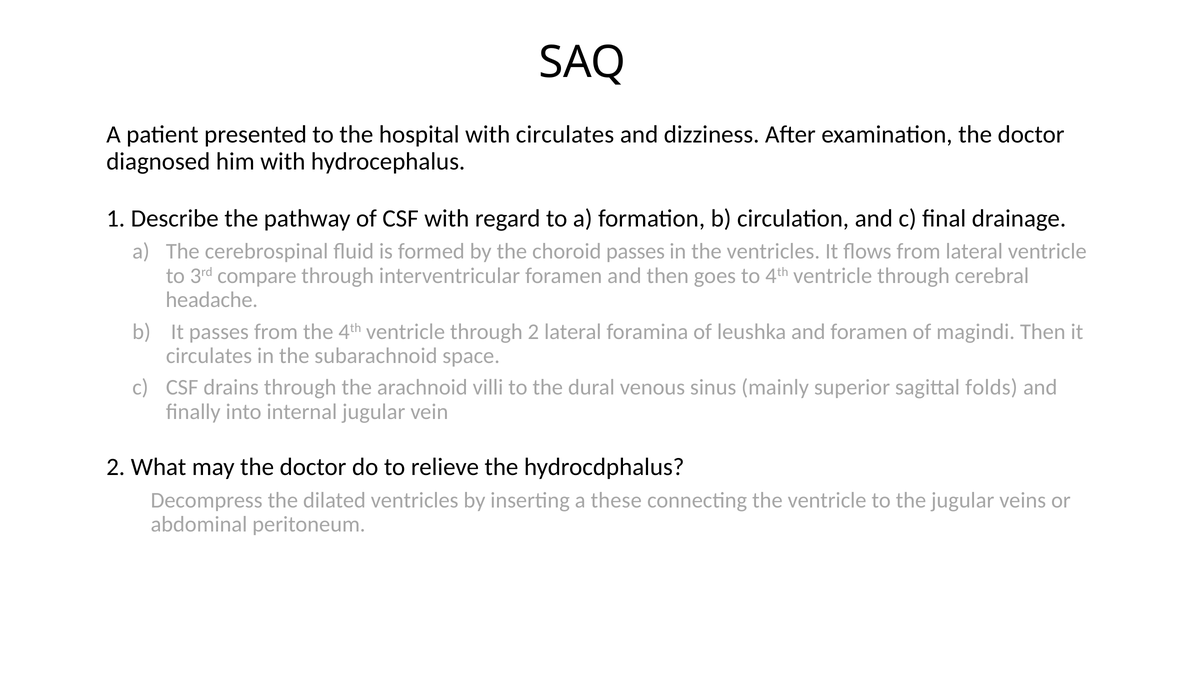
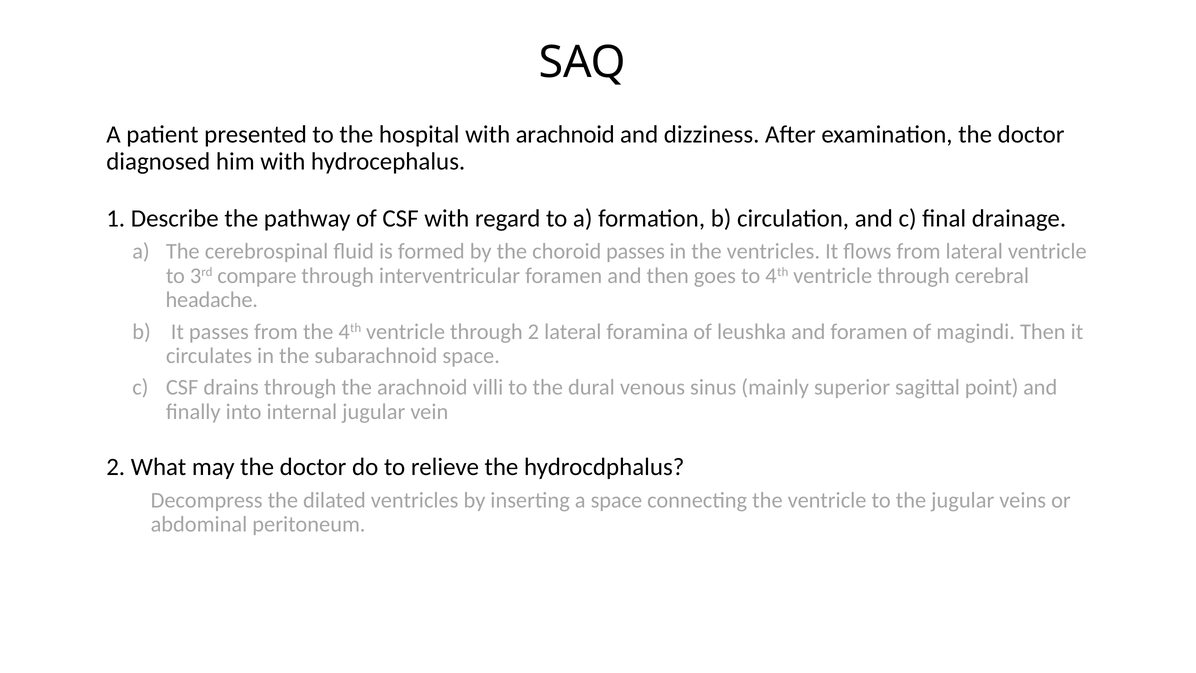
with circulates: circulates -> arachnoid (565, 135)
folds: folds -> point (992, 387)
a these: these -> space (616, 500)
